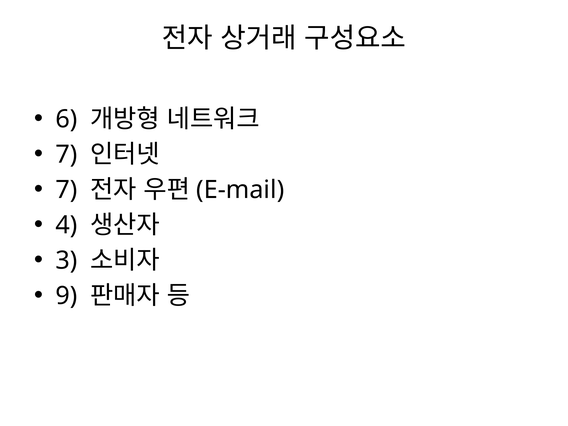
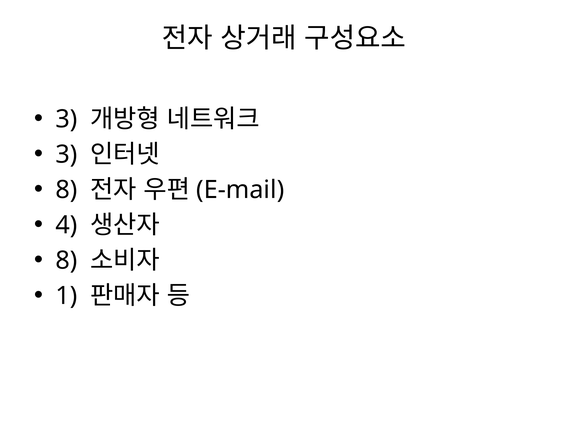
6: 6 -> 3 (66, 119)
7: 7 -> 3 (66, 155)
7: 7 -> 8 (66, 190)
3: 3 -> 8 (66, 261)
9: 9 -> 1 (66, 296)
